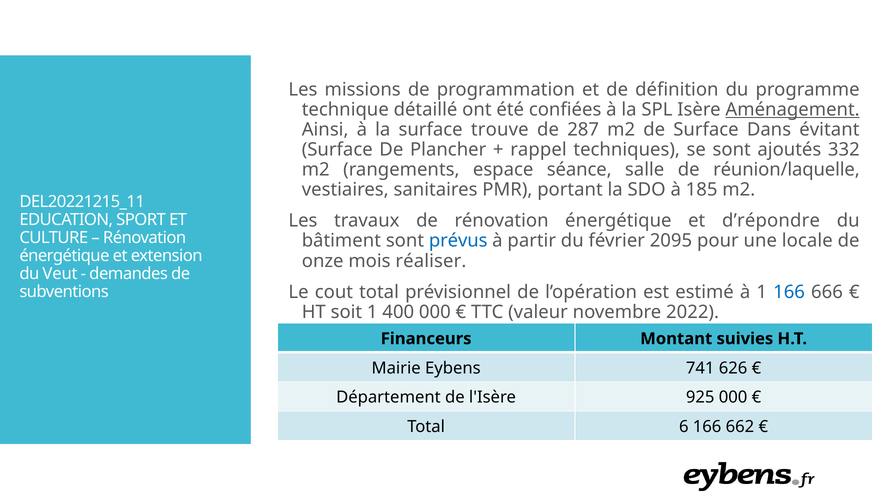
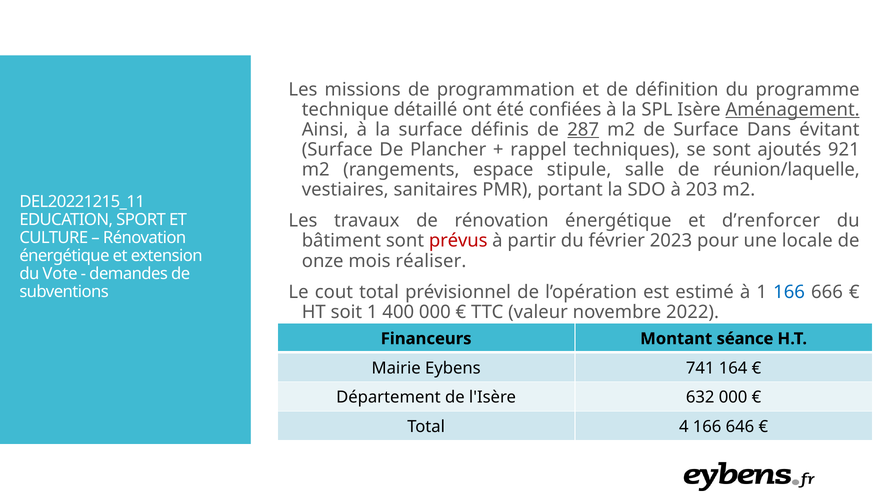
trouve: trouve -> définis (500, 130)
287 underline: none -> present (583, 130)
332: 332 -> 921 (844, 150)
séance: séance -> stipule (579, 170)
185: 185 -> 203 (702, 190)
d’répondre: d’répondre -> d’renforcer (771, 221)
prévus colour: blue -> red (458, 241)
2095: 2095 -> 2023 (671, 241)
Veut: Veut -> Vote (60, 274)
suivies: suivies -> séance (745, 338)
626: 626 -> 164 (733, 368)
925: 925 -> 632 (700, 397)
6: 6 -> 4 (684, 426)
662: 662 -> 646 (740, 426)
